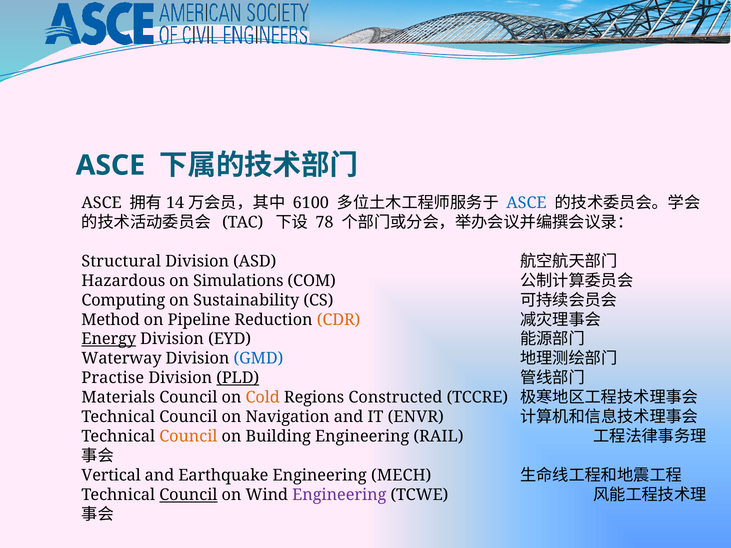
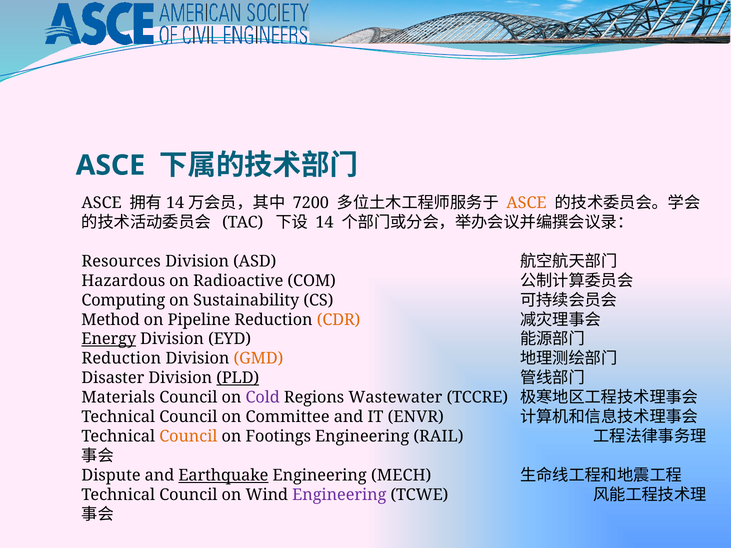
6100: 6100 -> 7200 (311, 203)
ASCE colour: blue -> orange (526, 203)
78: 78 -> 14 (325, 222)
Structural: Structural -> Resources (121, 261)
Simulations: Simulations -> Radioactive (238, 281)
Waterway: Waterway -> Reduction (121, 359)
GMD colour: blue -> orange (258, 359)
Practise: Practise -> Disaster (113, 378)
Cold colour: orange -> purple (263, 398)
Constructed: Constructed -> Wastewater (395, 398)
Navigation: Navigation -> Committee (288, 417)
Building: Building -> Footings (278, 437)
Vertical: Vertical -> Dispute (111, 476)
Earthquake underline: none -> present (223, 476)
Council underline: present -> none (188, 495)
